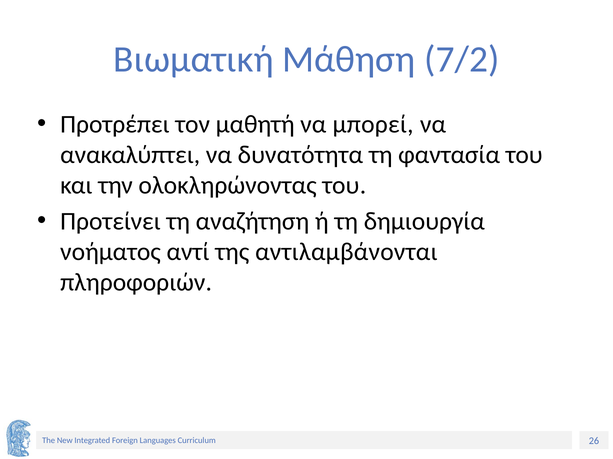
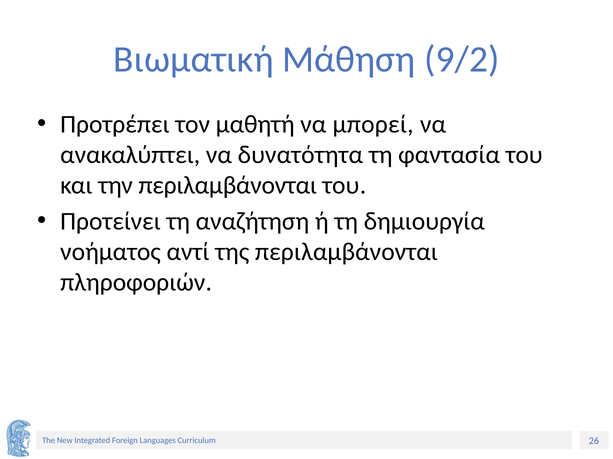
7/2: 7/2 -> 9/2 (462, 59)
την ολοκληρώνοντας: ολοκληρώνοντας -> περιλαμβάνονται (228, 186)
της αντιλαμβάνονται: αντιλαμβάνονται -> περιλαμβάνονται (346, 252)
